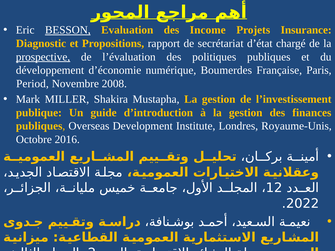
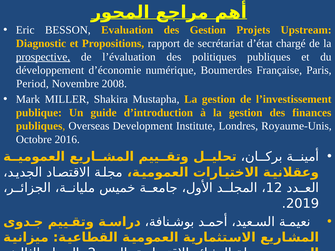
BESSON underline: present -> none (68, 30)
des Income: Income -> Gestion (208, 30)
Insurance: Insurance -> Upstream (306, 30)
2022: 2022 -> 2019 (303, 204)
